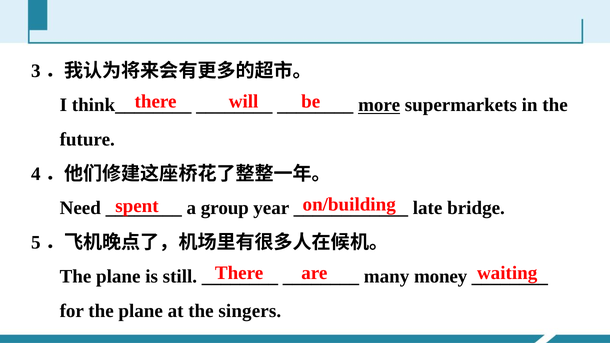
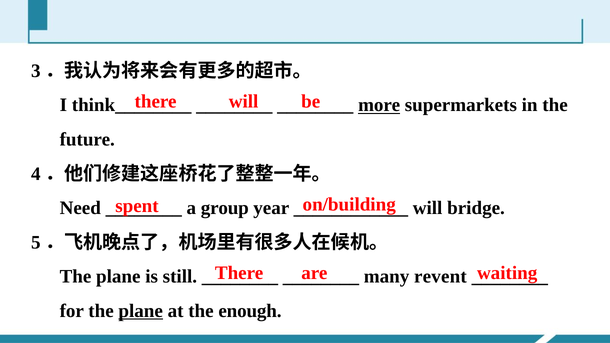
late: late -> will (428, 208)
money: money -> revent (440, 277)
plane underline: none -> present (141, 311)
singers: singers -> enough (250, 311)
